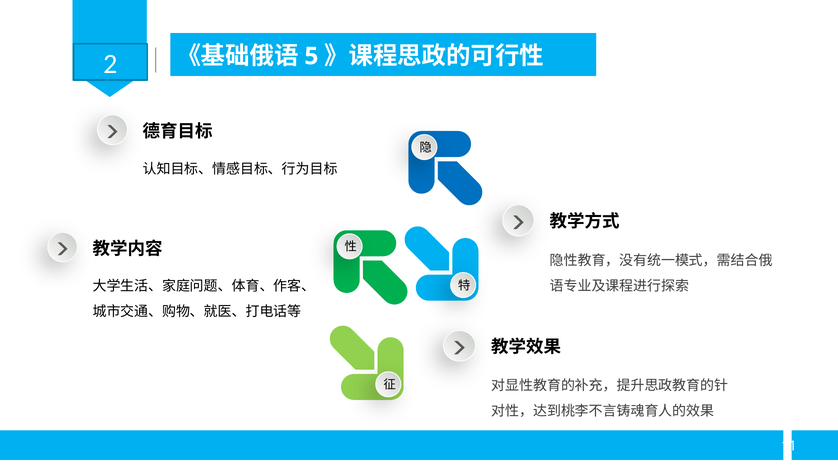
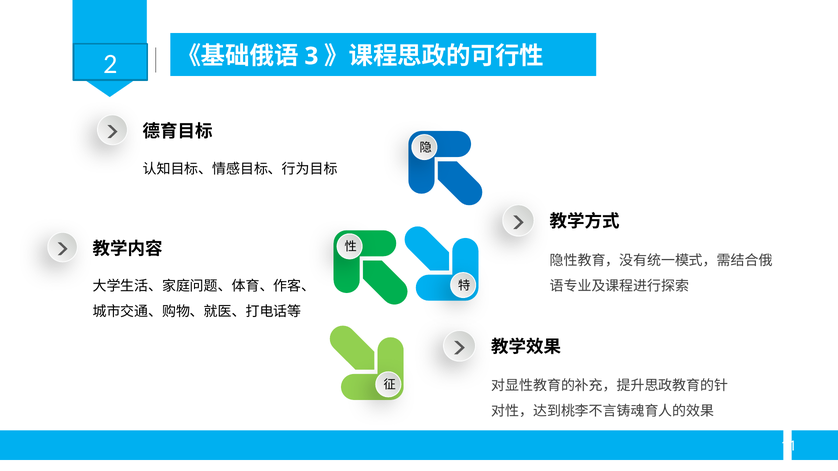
5: 5 -> 3 (311, 56)
